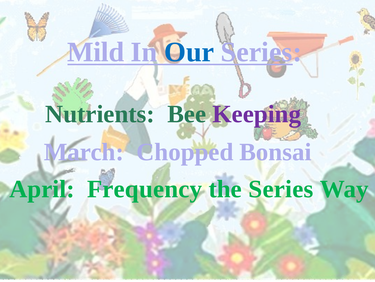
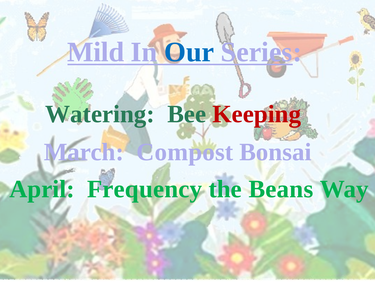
Nutrients: Nutrients -> Watering (100, 114)
Keeping colour: purple -> red (257, 114)
Chopped: Chopped -> Compost (185, 152)
the Series: Series -> Beans (281, 189)
